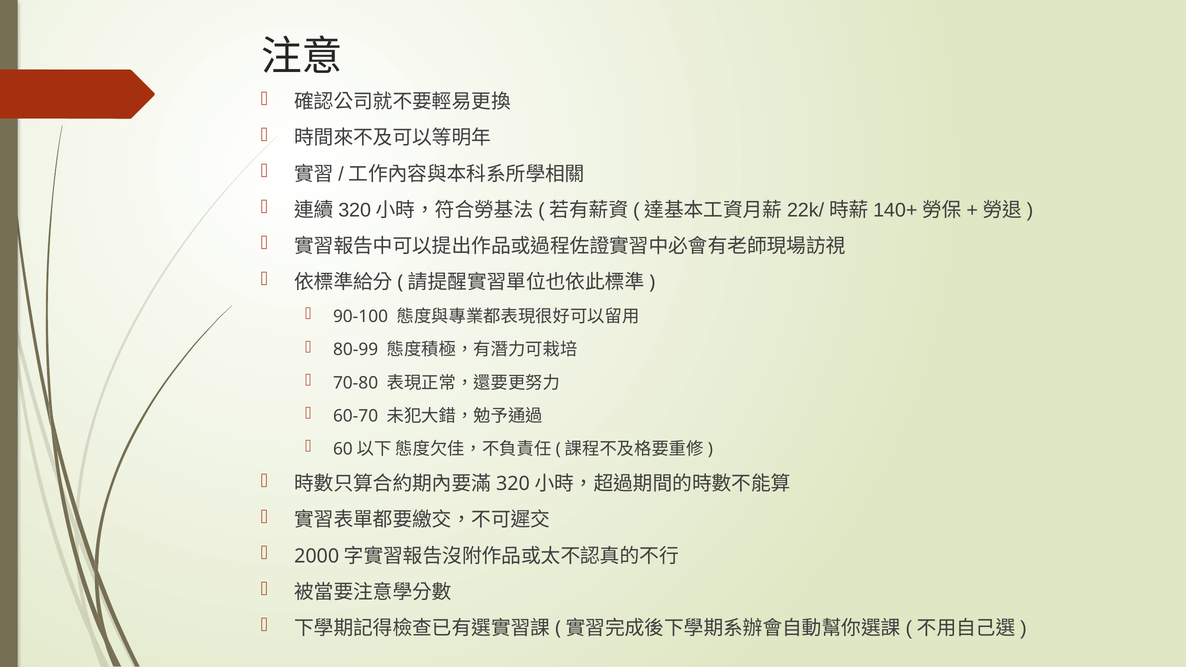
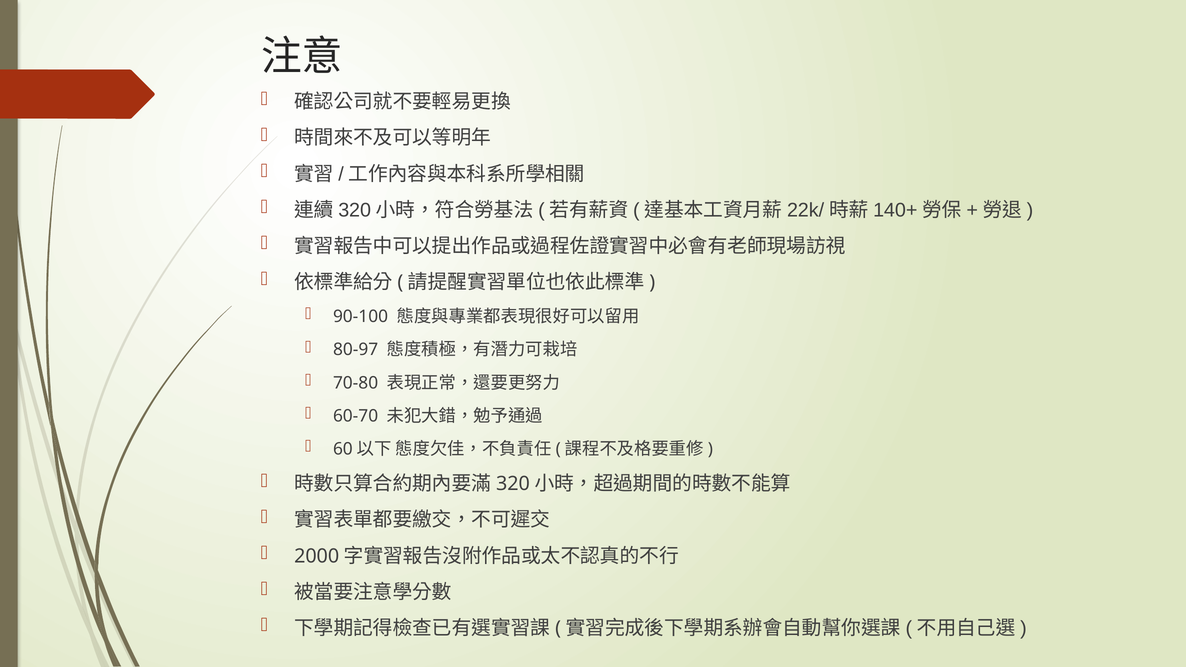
80-99: 80-99 -> 80-97 (356, 350)
